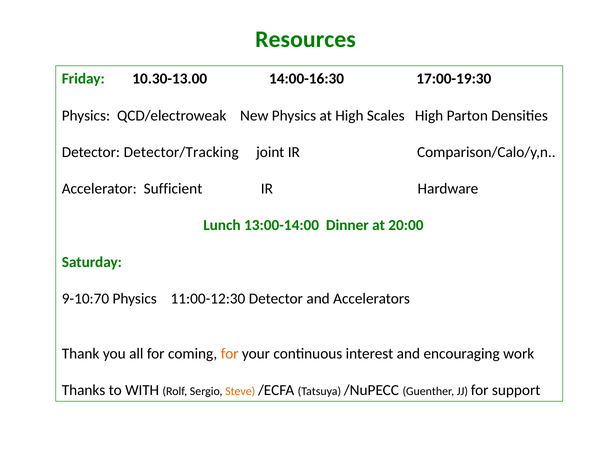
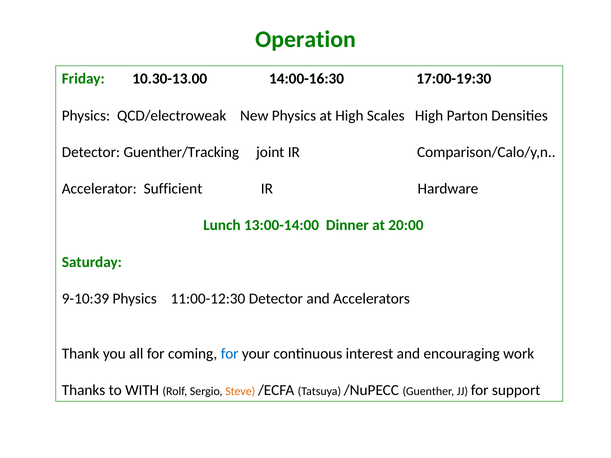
Resources: Resources -> Operation (305, 39)
Detector/Tracking: Detector/Tracking -> Guenther/Tracking (181, 152)
9-10:70: 9-10:70 -> 9-10:39 (85, 299)
for colour: orange -> blue (230, 354)
